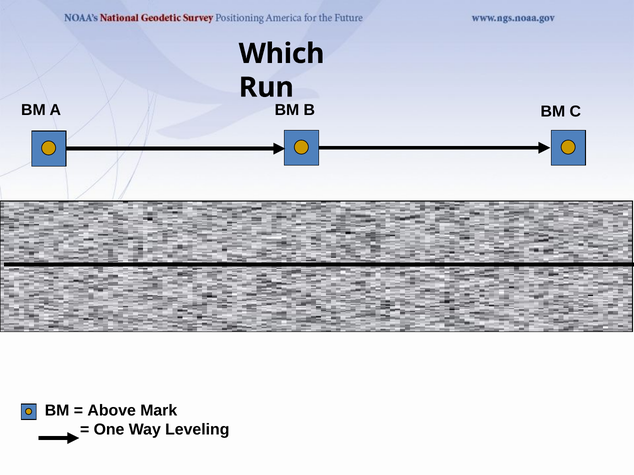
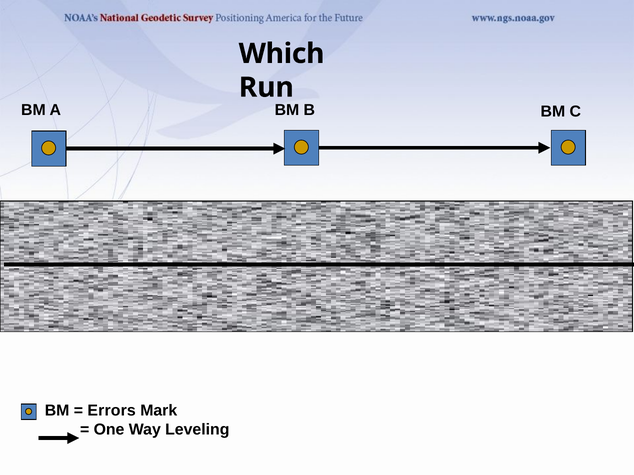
Above: Above -> Errors (112, 411)
